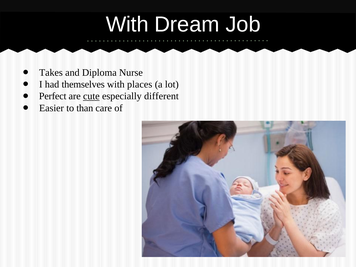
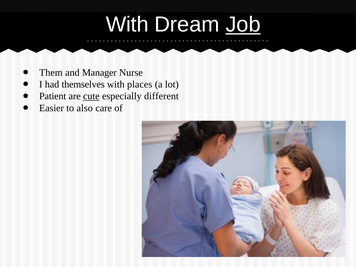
Job underline: none -> present (243, 24)
Takes: Takes -> Them (51, 72)
Diploma: Diploma -> Manager (99, 72)
Perfect: Perfect -> Patient (53, 96)
than: than -> also (85, 108)
